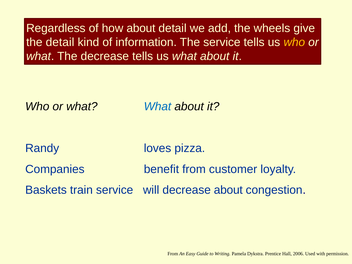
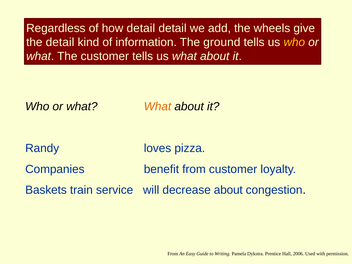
how about: about -> detail (141, 28)
The service: service -> ground (222, 42)
The decrease: decrease -> customer (105, 56)
What colour: blue -> orange (158, 106)
